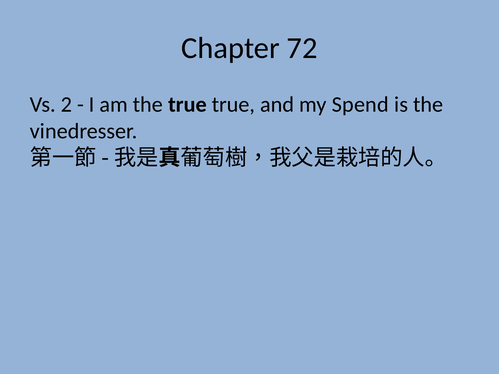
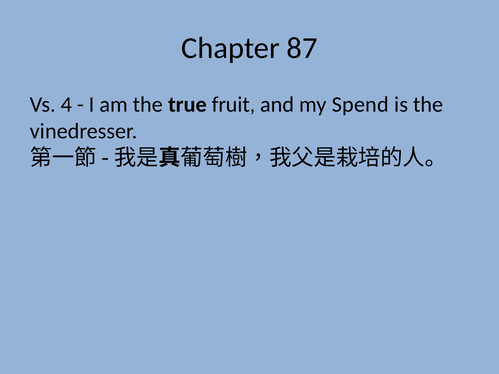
72: 72 -> 87 (302, 48)
2: 2 -> 4 (66, 105)
true true: true -> fruit (233, 105)
